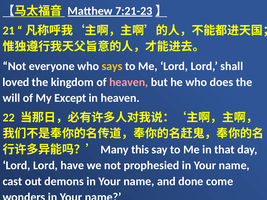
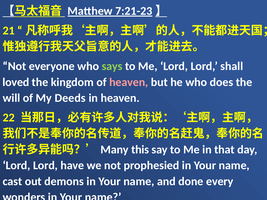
says colour: yellow -> light green (112, 66)
Except: Except -> Deeds (70, 98)
come: come -> every (220, 182)
